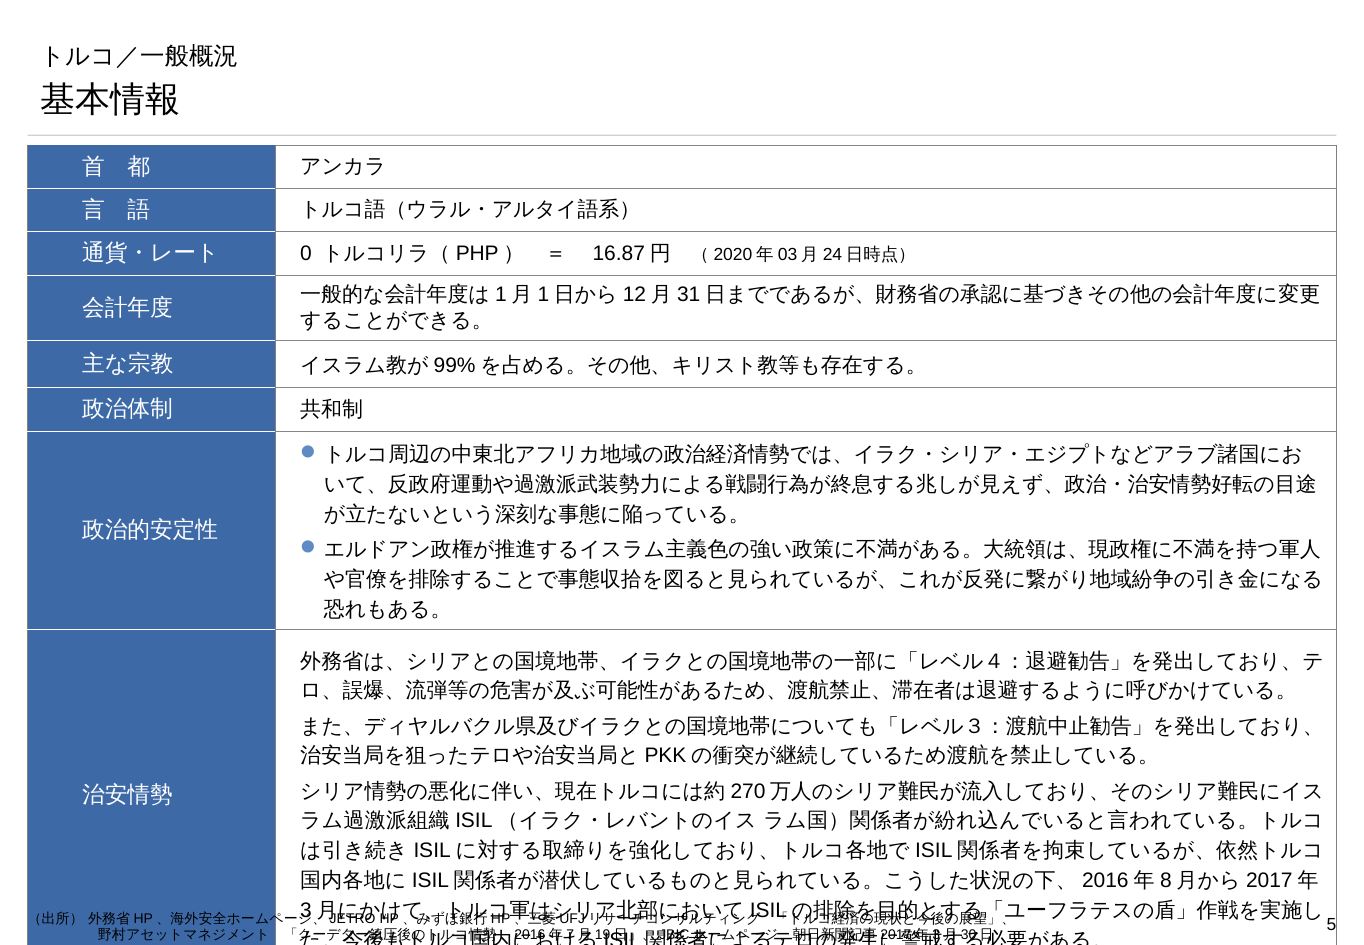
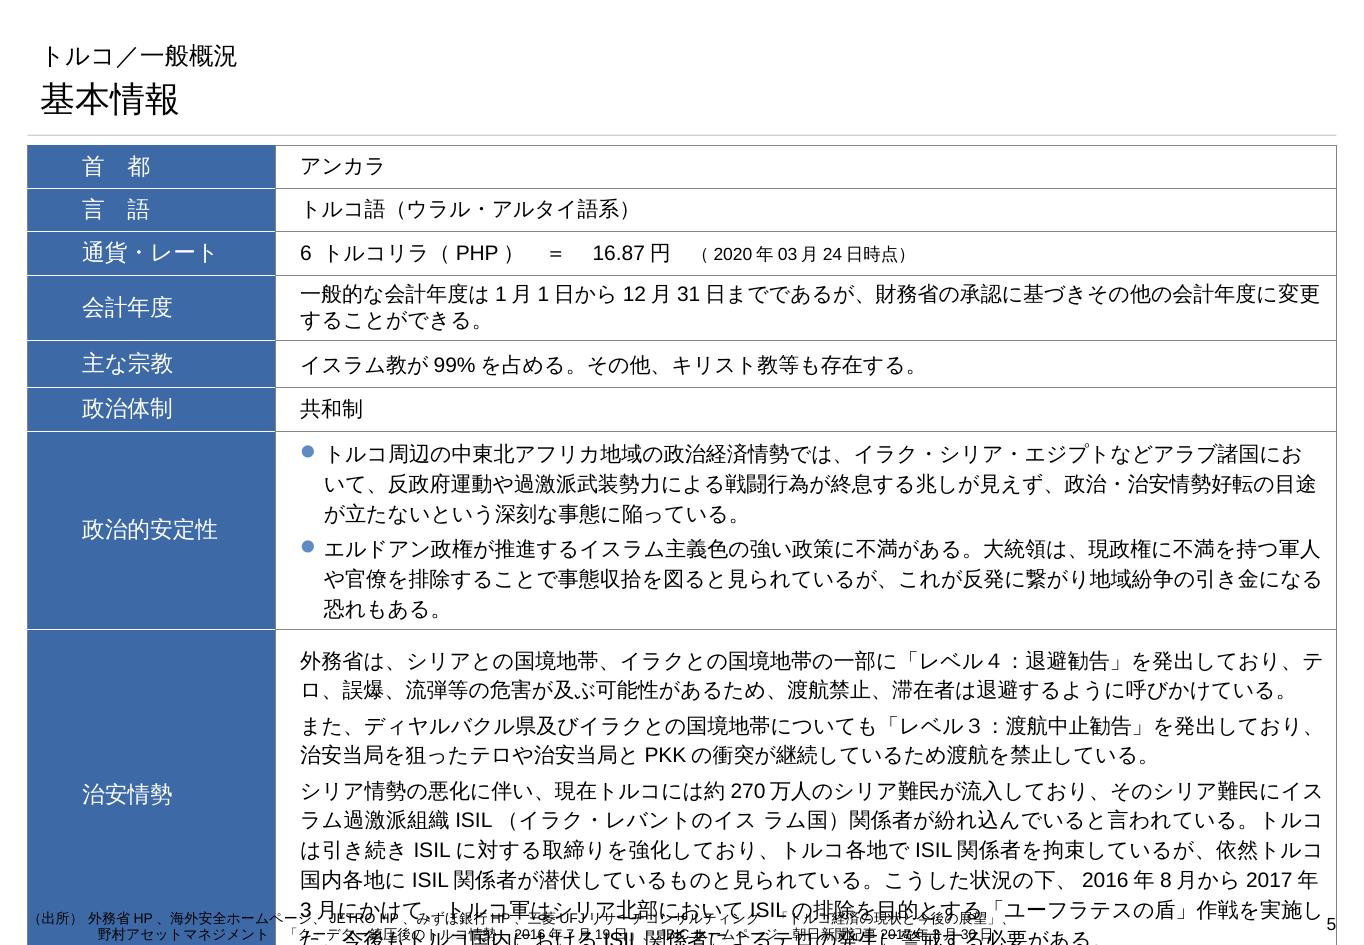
0: 0 -> 6 (306, 253)
